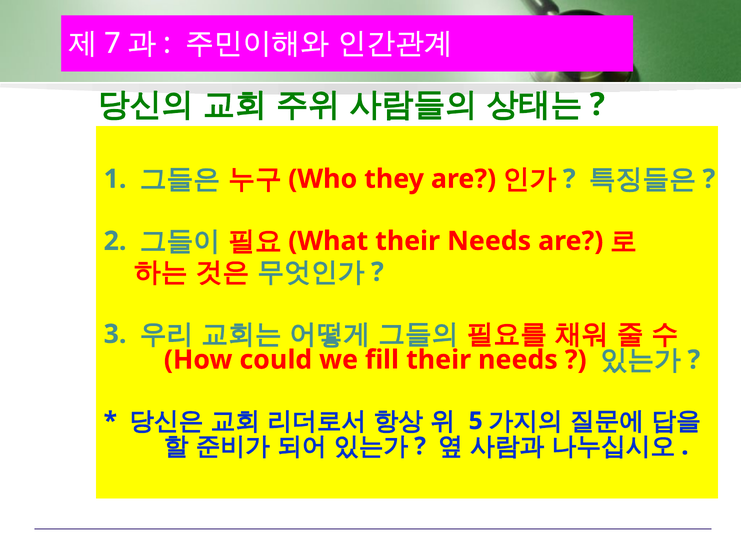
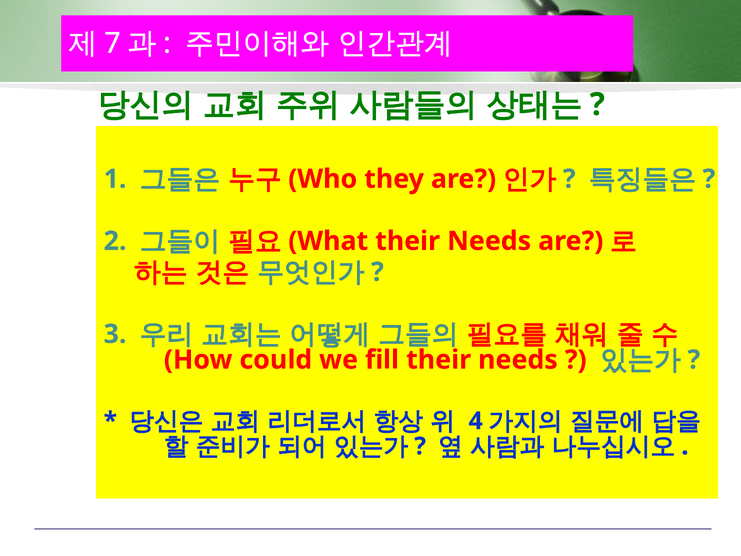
5: 5 -> 4 (476, 421)
